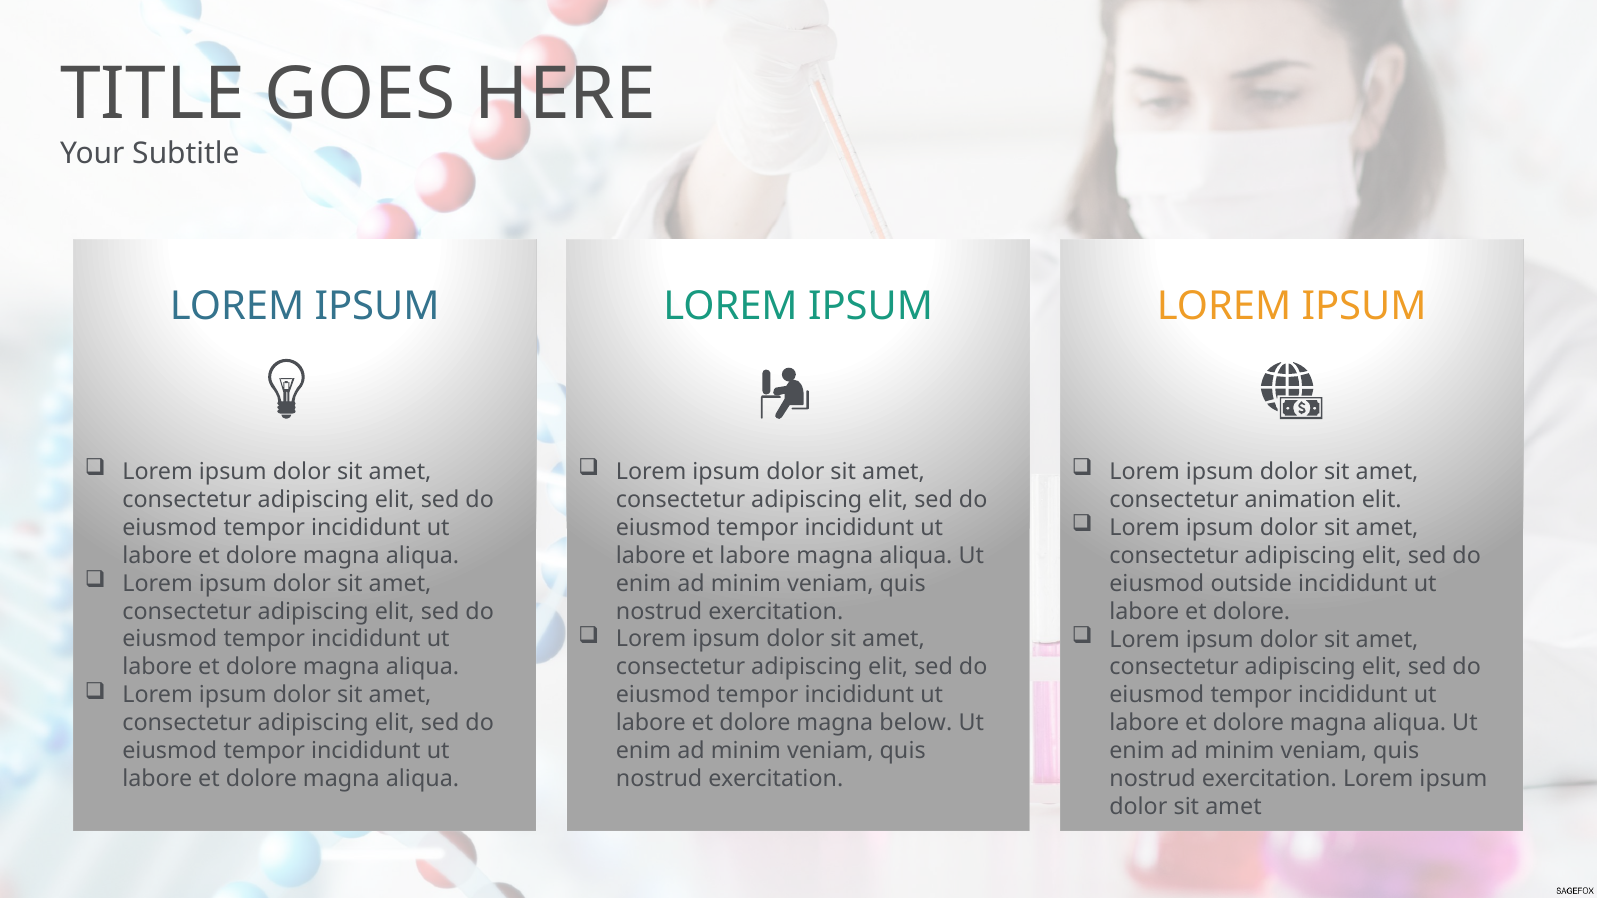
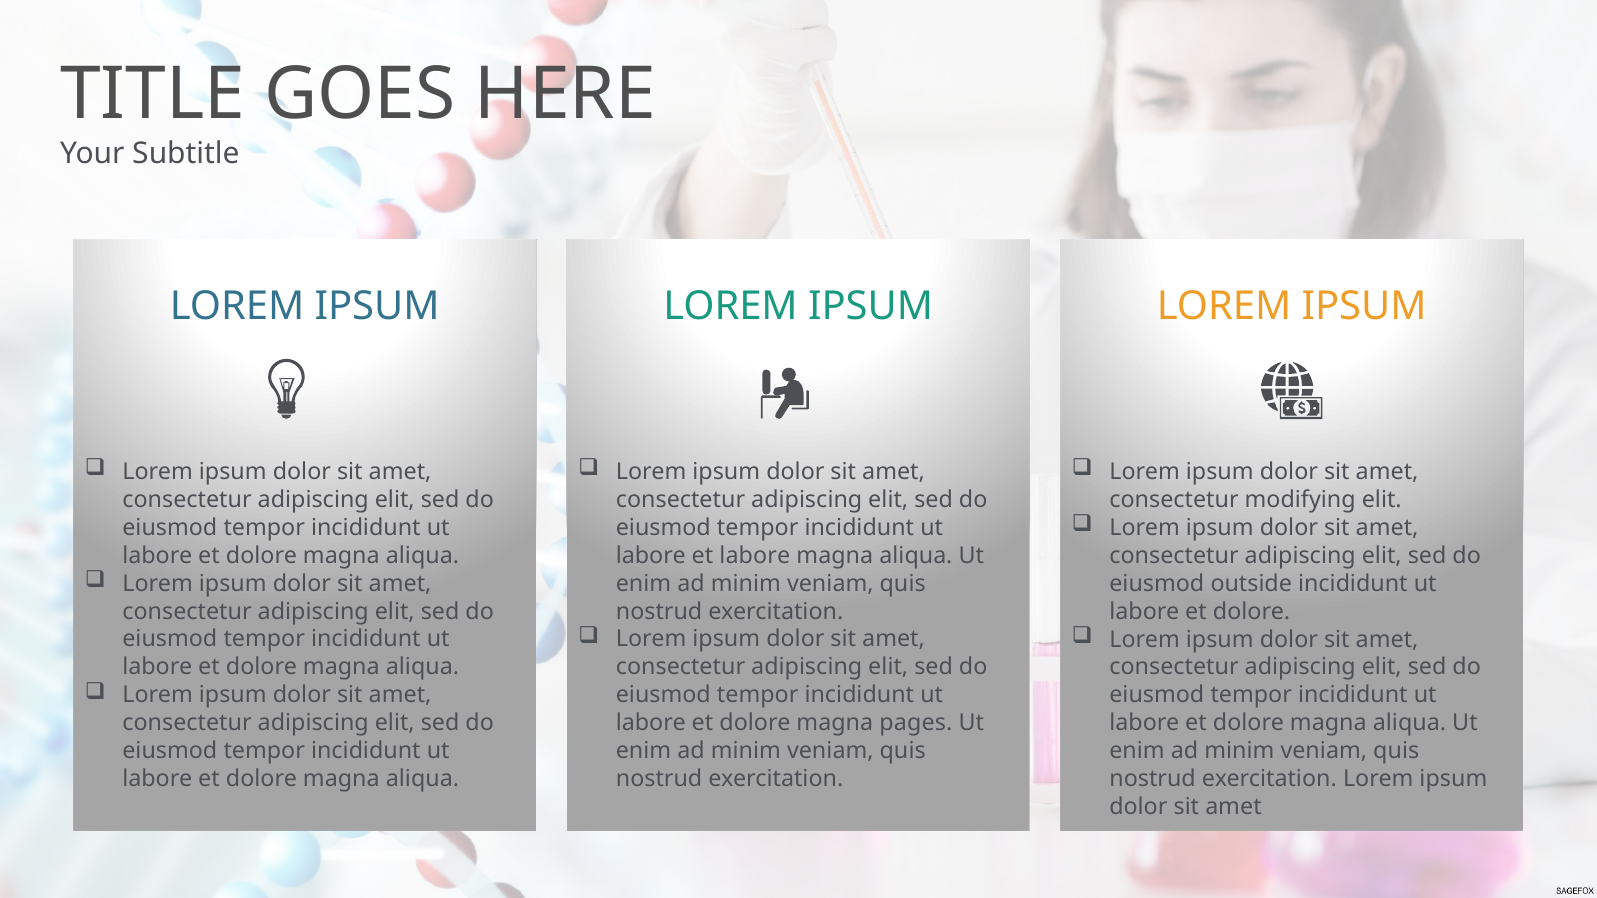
animation: animation -> modifying (1300, 500)
below: below -> pages (916, 723)
